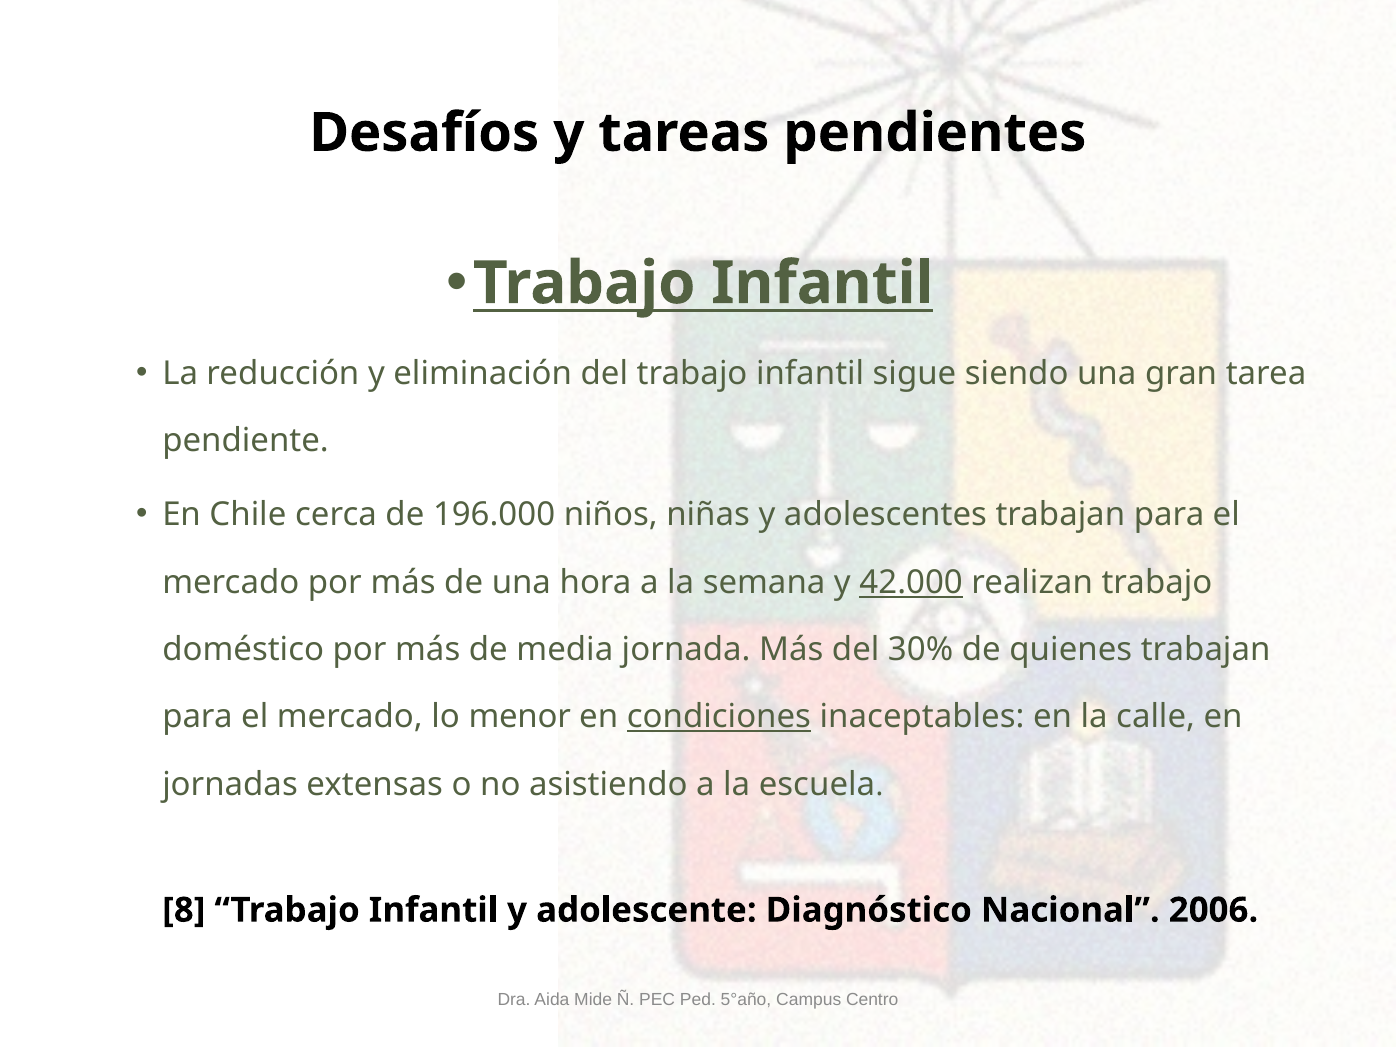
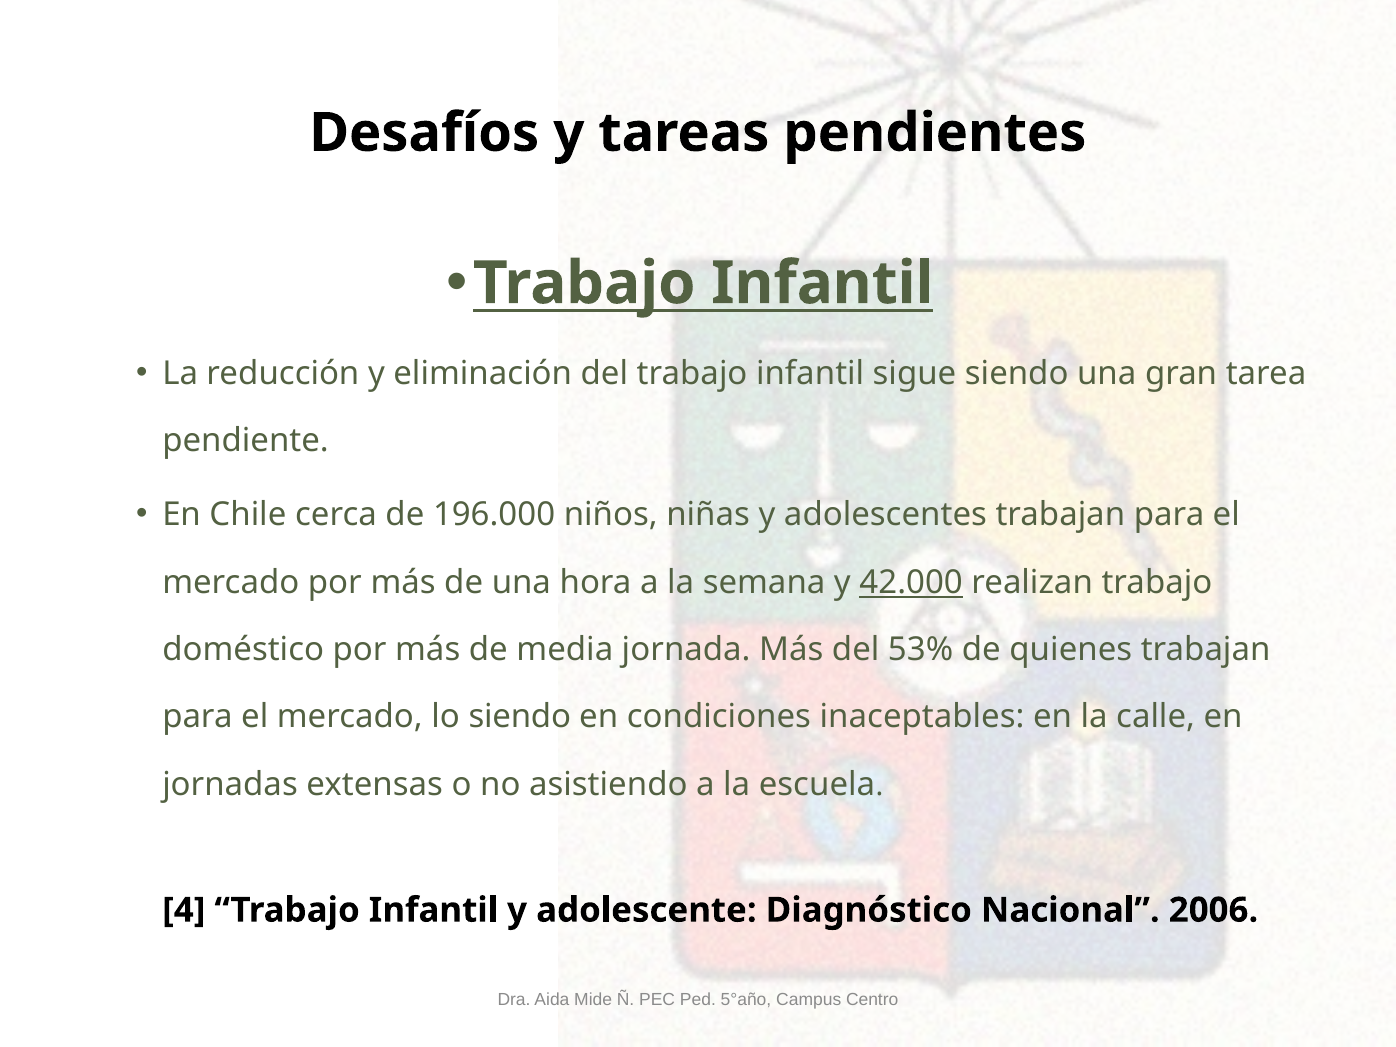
30%: 30% -> 53% (921, 650)
lo menor: menor -> siendo (520, 717)
condiciones underline: present -> none (719, 717)
8: 8 -> 4 (184, 910)
